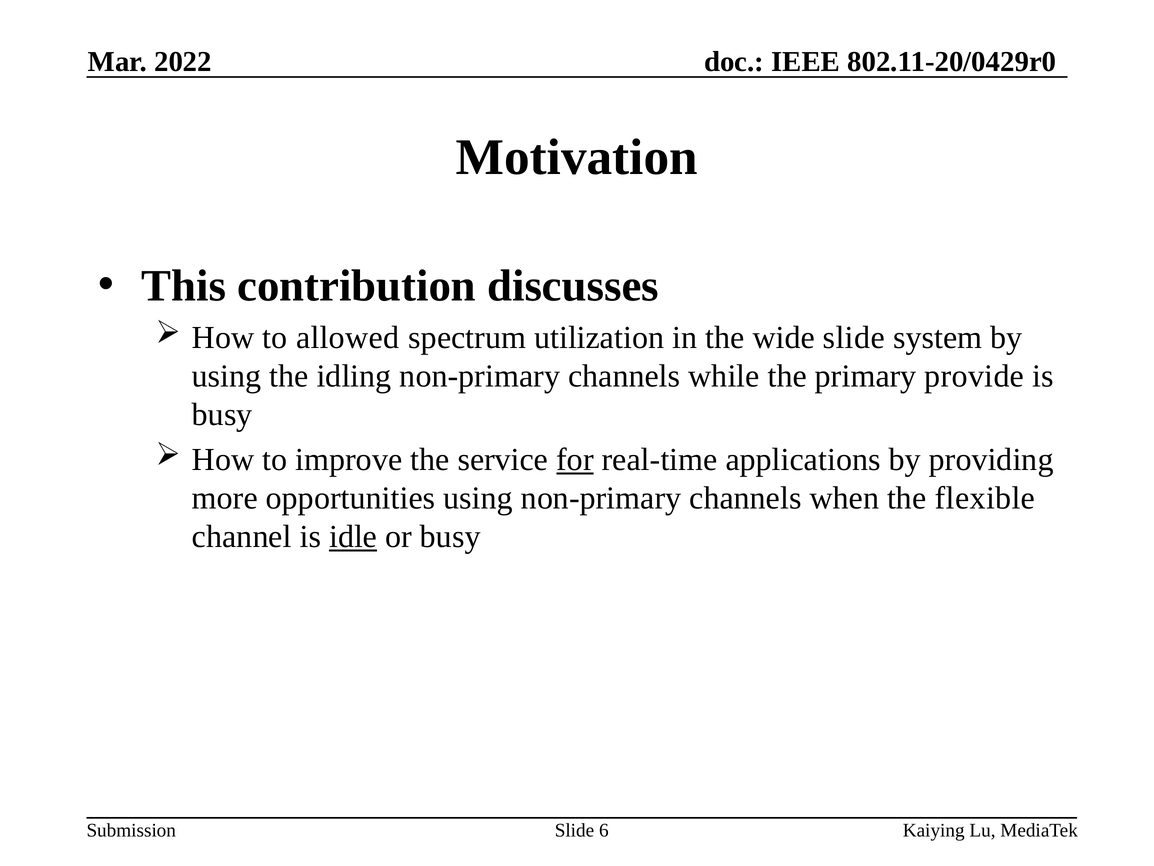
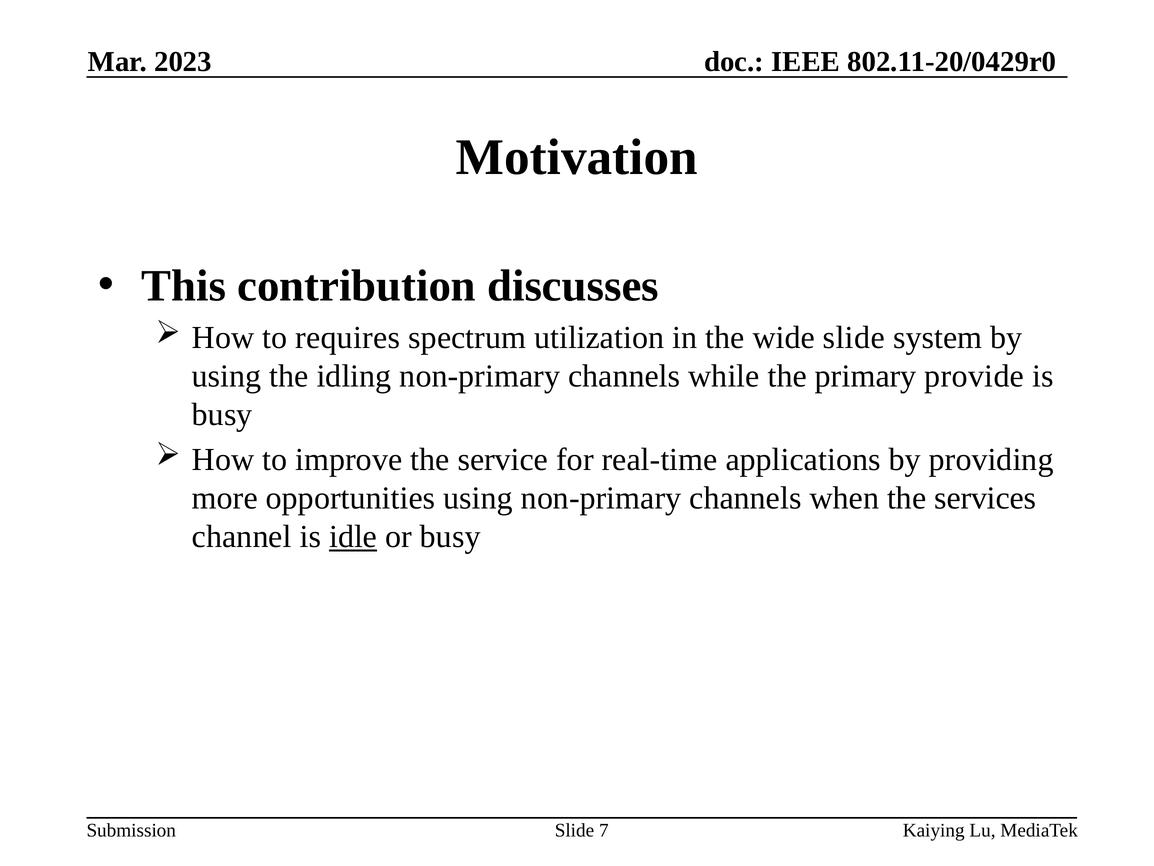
2022: 2022 -> 2023 (183, 62)
allowed: allowed -> requires (348, 338)
for underline: present -> none (575, 459)
flexible: flexible -> services (985, 498)
6: 6 -> 7 (604, 830)
